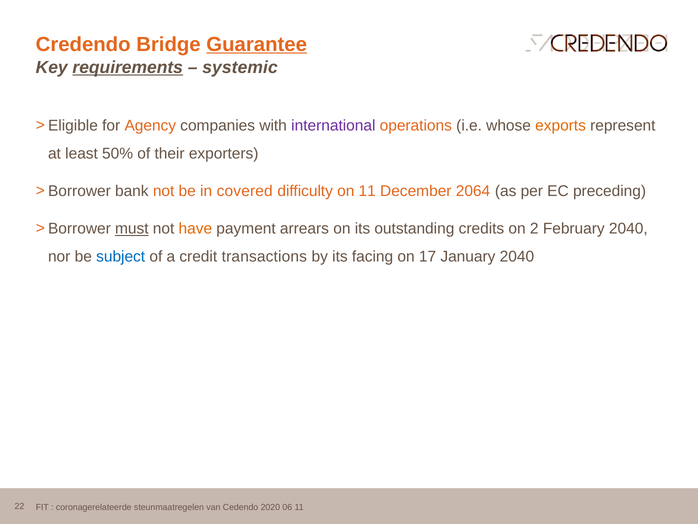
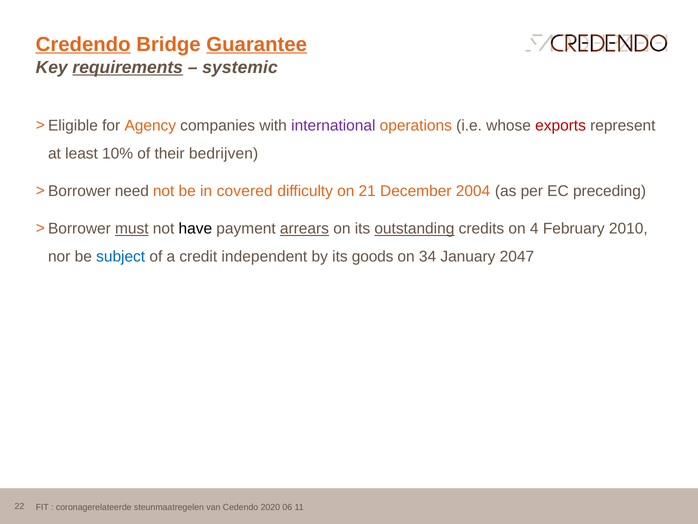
Credendo underline: none -> present (83, 44)
exports colour: orange -> red (561, 126)
50%: 50% -> 10% (118, 154)
exporters: exporters -> bedrijven (224, 154)
bank: bank -> need (132, 191)
on 11: 11 -> 21 (367, 191)
2064: 2064 -> 2004 (473, 191)
have colour: orange -> black (195, 229)
arrears underline: none -> present (304, 229)
outstanding underline: none -> present (414, 229)
2: 2 -> 4 (534, 229)
February 2040: 2040 -> 2010 (628, 229)
transactions: transactions -> independent (264, 257)
facing: facing -> goods (373, 257)
17: 17 -> 34 (428, 257)
January 2040: 2040 -> 2047 (517, 257)
